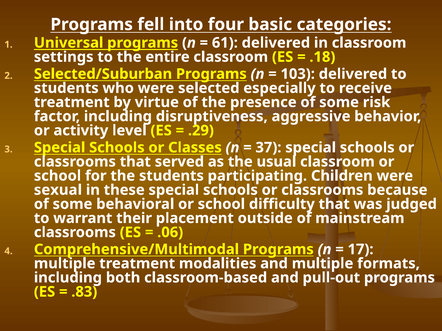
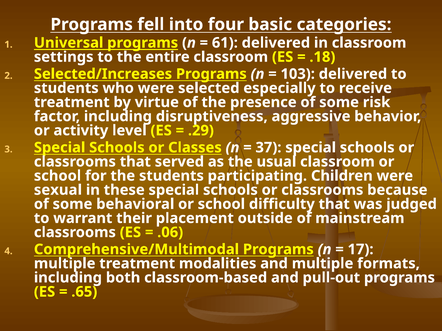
Selected/Suburban: Selected/Suburban -> Selected/Increases (103, 74)
.83: .83 -> .65 (84, 292)
